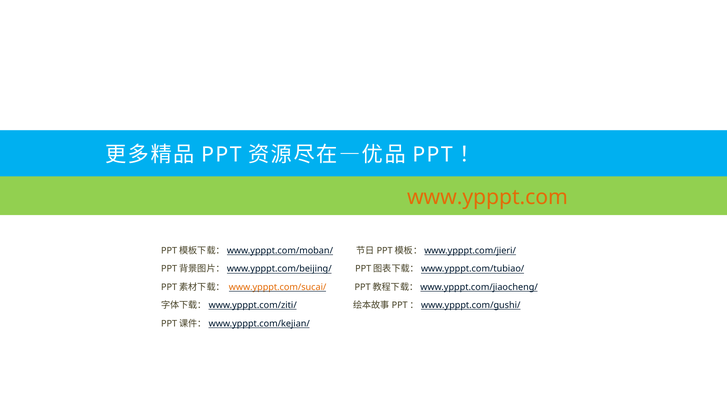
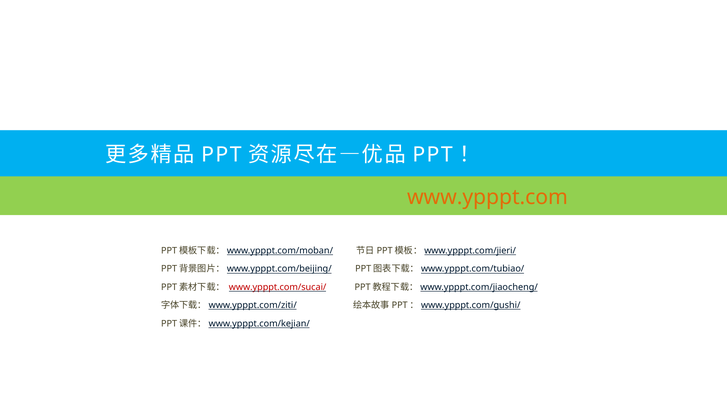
www.ypppt.com/sucai/ colour: orange -> red (278, 287)
